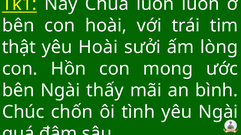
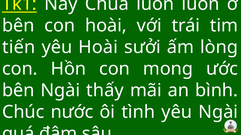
thật: thật -> tiến (19, 47)
chốn: chốn -> nước (72, 112)
